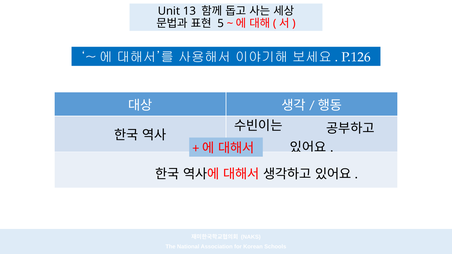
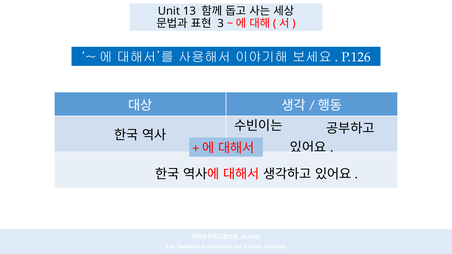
5: 5 -> 3 (221, 23)
